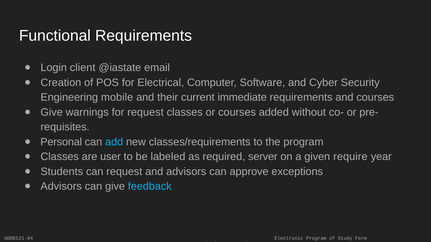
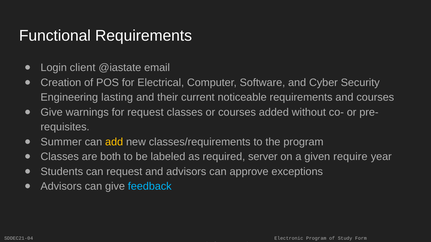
mobile: mobile -> lasting (117, 98)
immediate: immediate -> noticeable (242, 98)
Personal: Personal -> Summer (61, 142)
add colour: light blue -> yellow (114, 142)
user: user -> both (111, 157)
